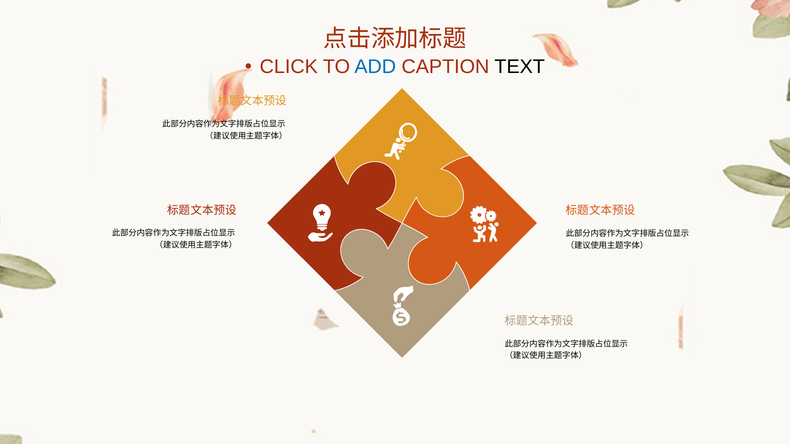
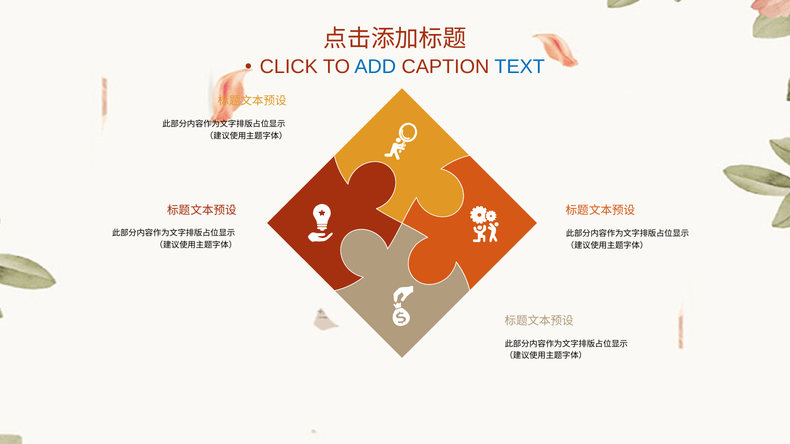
TEXT colour: black -> blue (520, 67)
